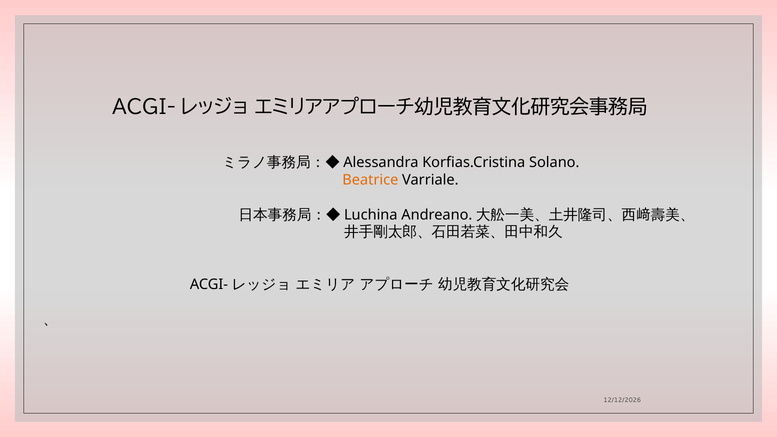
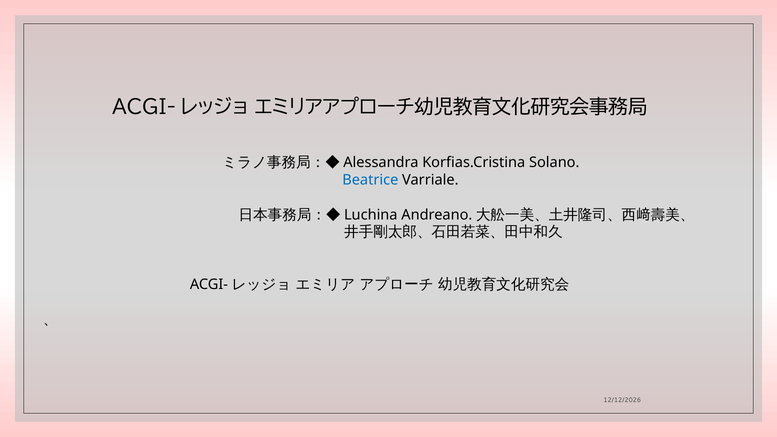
Beatrice colour: orange -> blue (370, 180)
